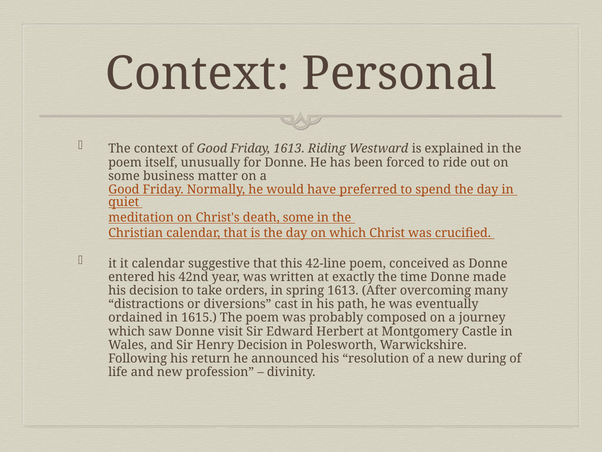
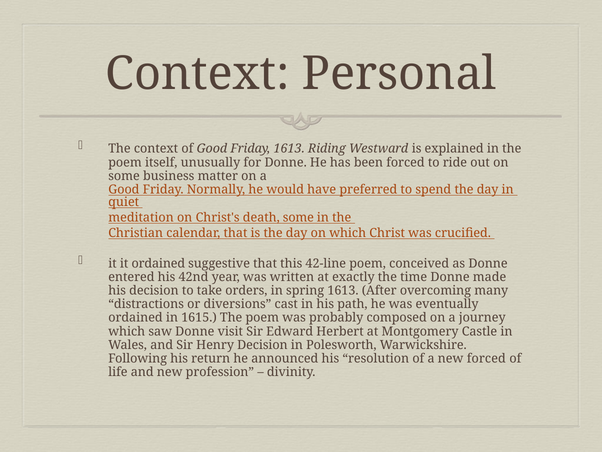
it calendar: calendar -> ordained (158, 263)
new during: during -> forced (486, 358)
